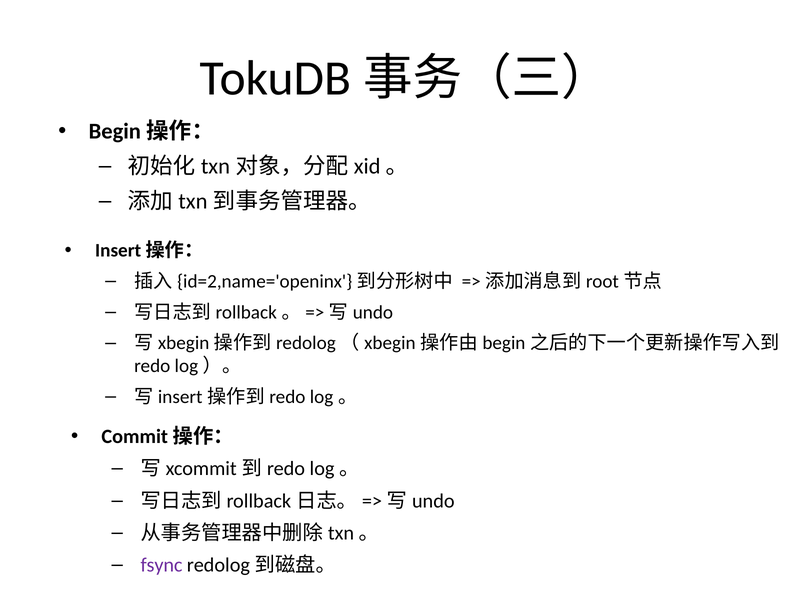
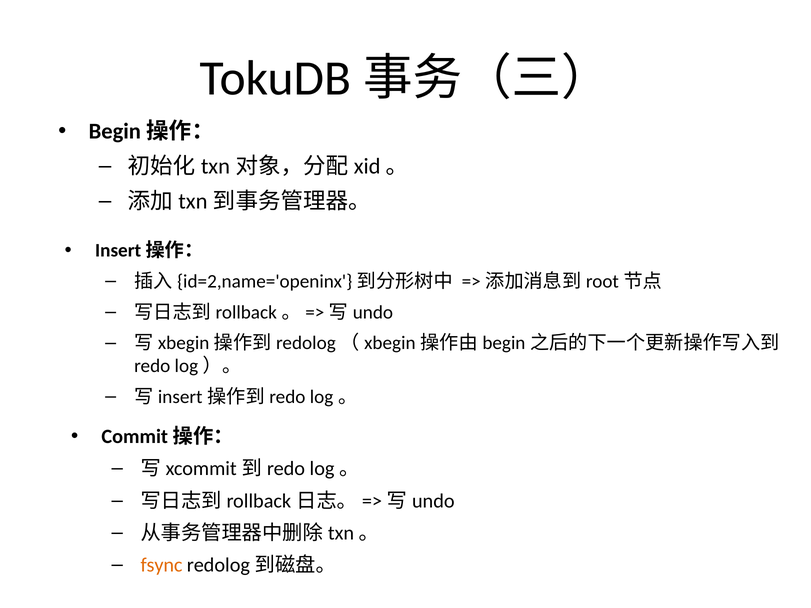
fsync colour: purple -> orange (162, 566)
